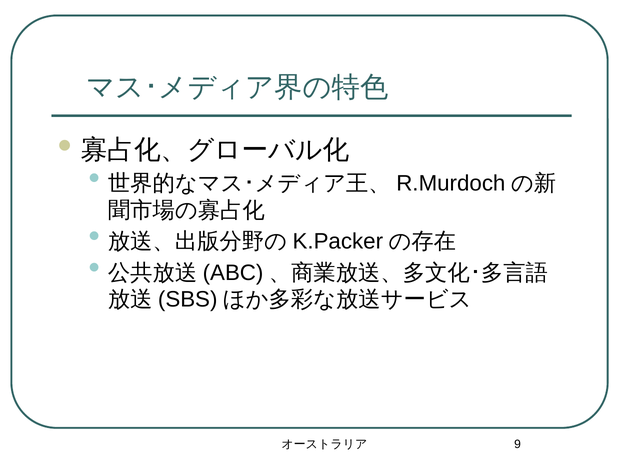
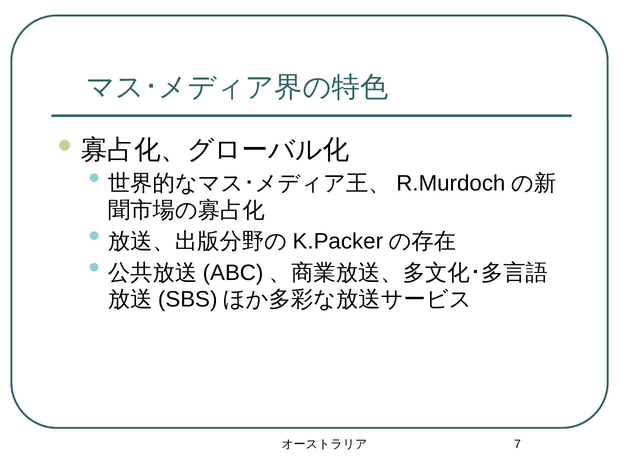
9: 9 -> 7 (518, 444)
